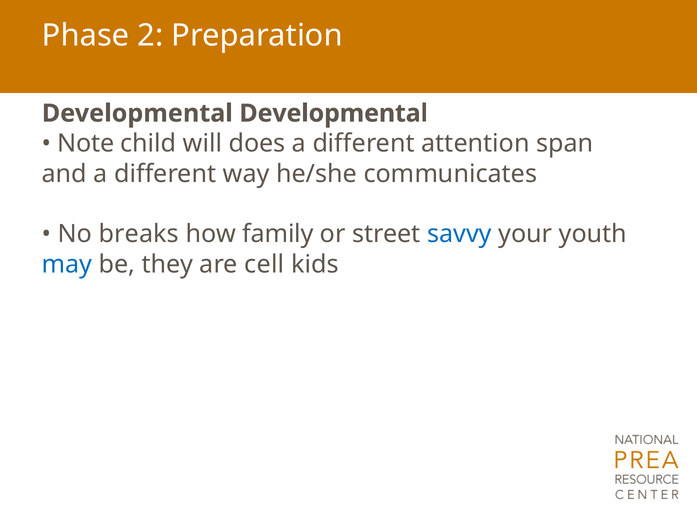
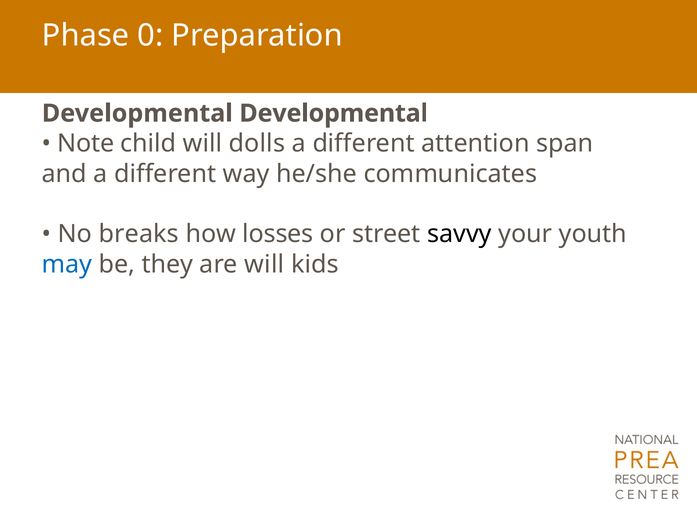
2: 2 -> 0 (150, 36)
does: does -> dolls (257, 143)
family: family -> losses (278, 234)
savvy colour: blue -> black (459, 234)
are cell: cell -> will (264, 264)
